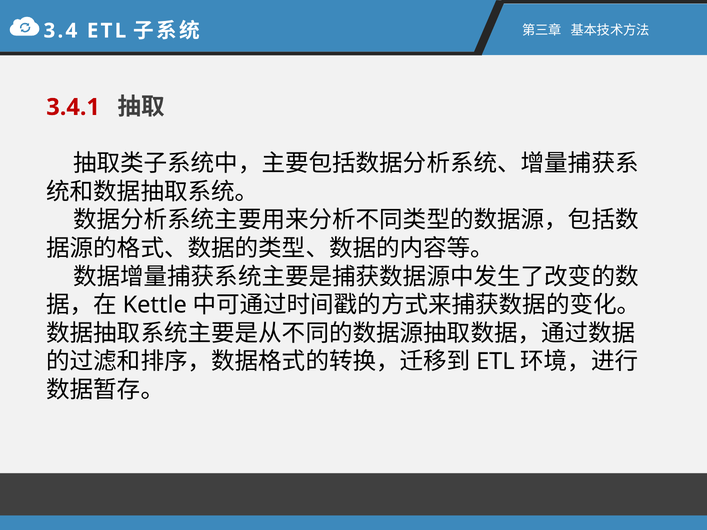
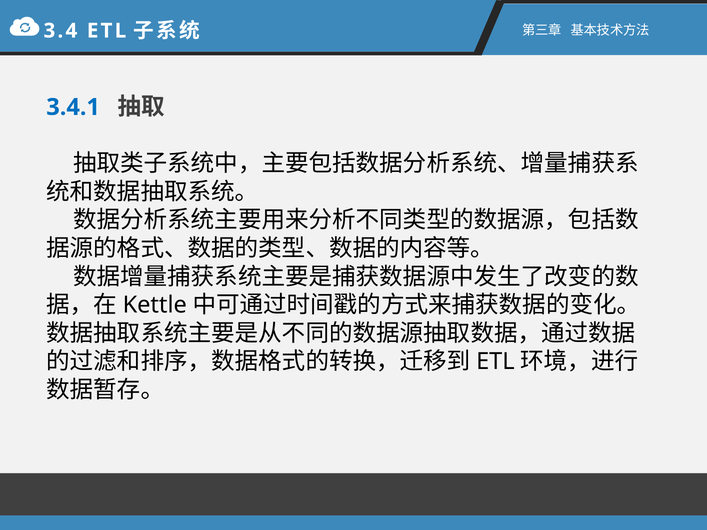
3.4.1 colour: red -> blue (73, 107)
